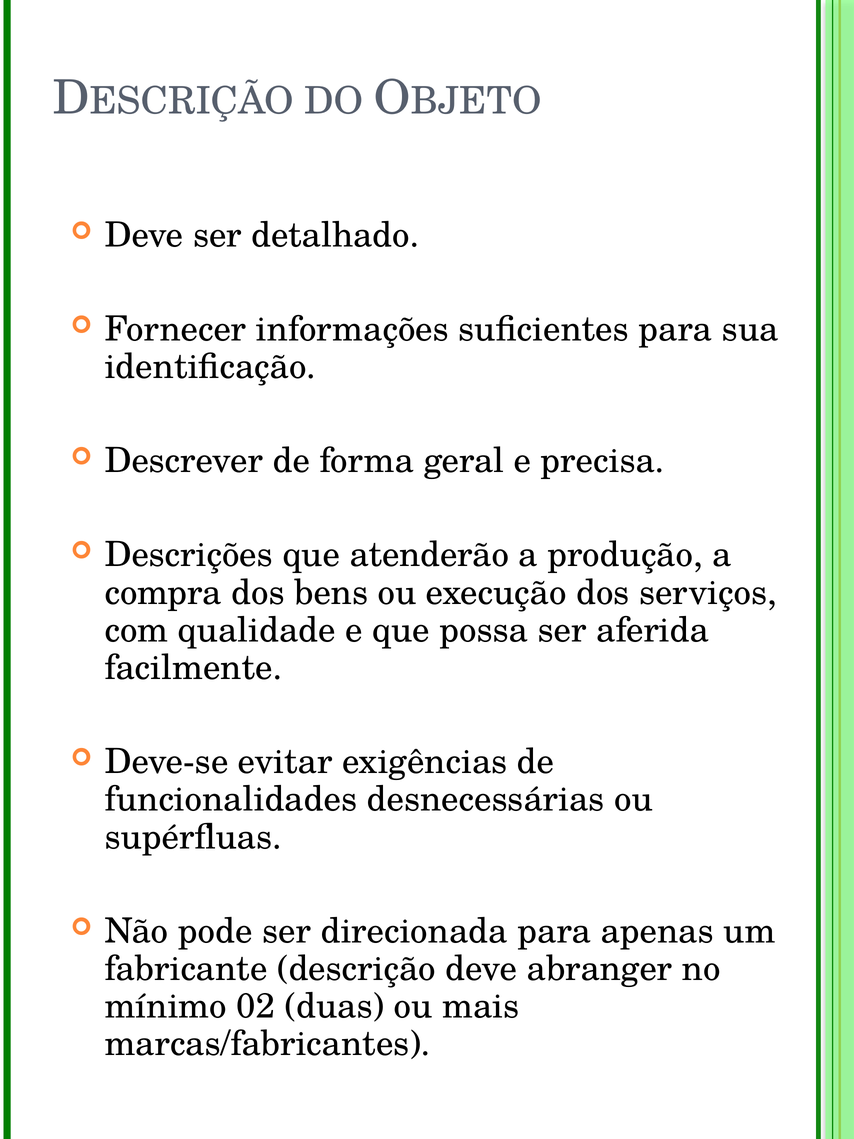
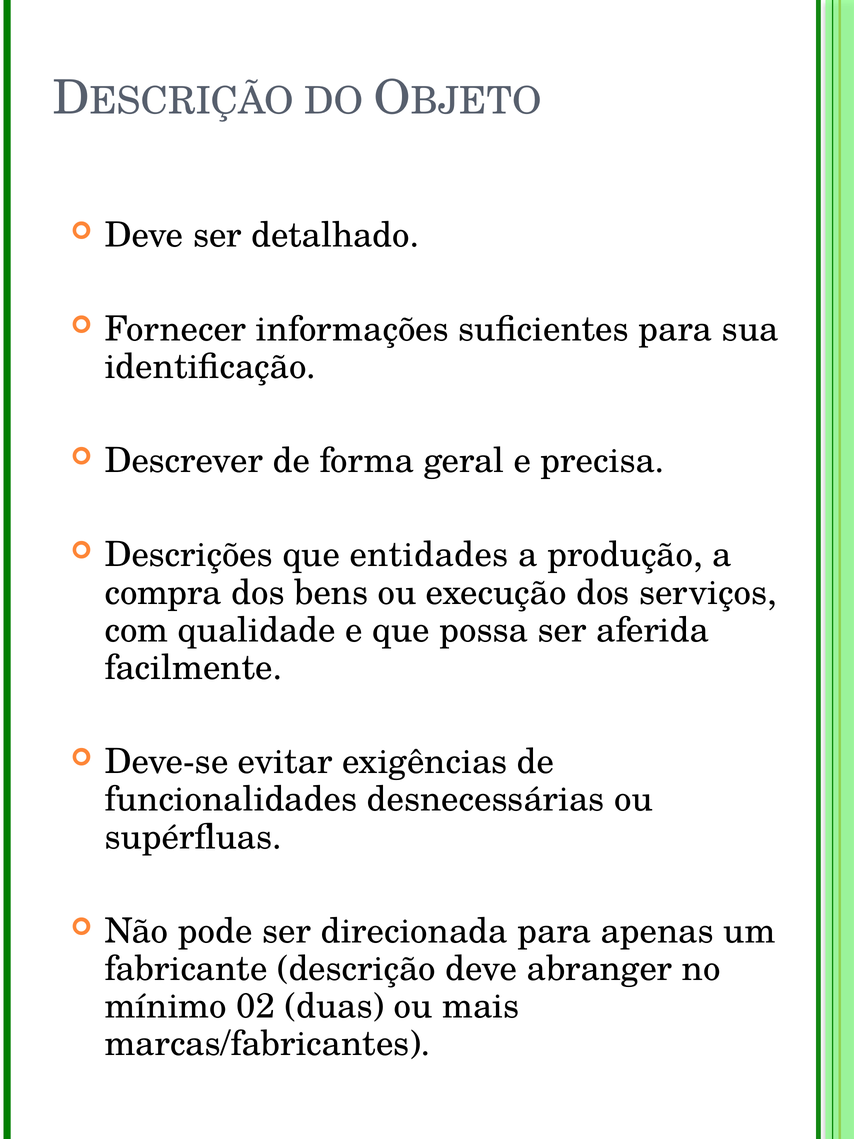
atenderão: atenderão -> entidades (429, 555)
